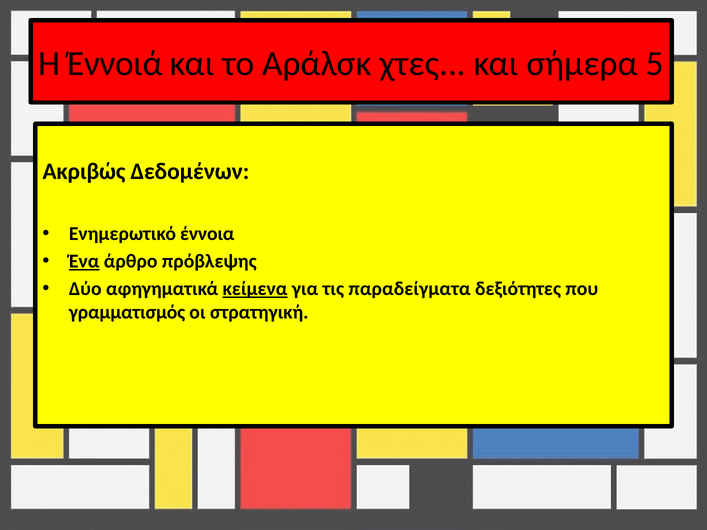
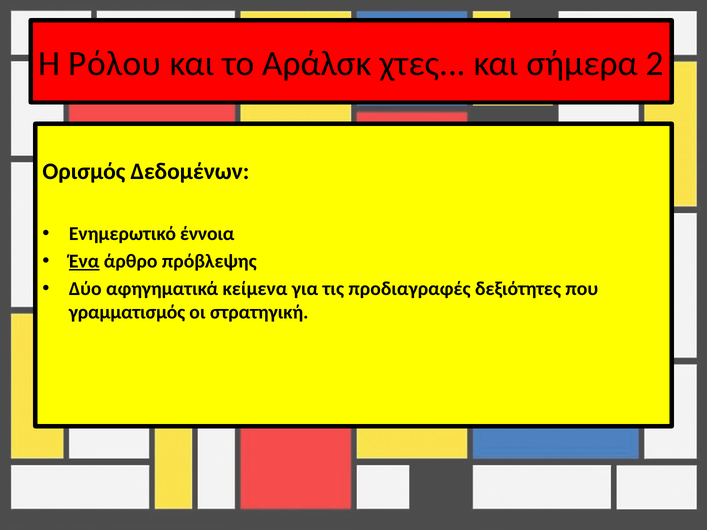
Έννοιά: Έννοιά -> Ρόλου (115, 64)
5: 5 -> 2 (655, 64)
Ακριβώς: Ακριβώς -> Ορισμός (84, 171)
κείμενα underline: present -> none (255, 289)
παραδείγματα: παραδείγματα -> προδιαγραφές (410, 289)
